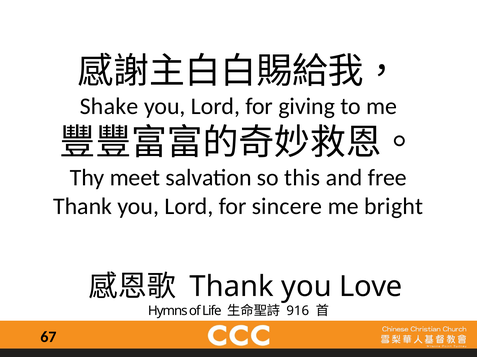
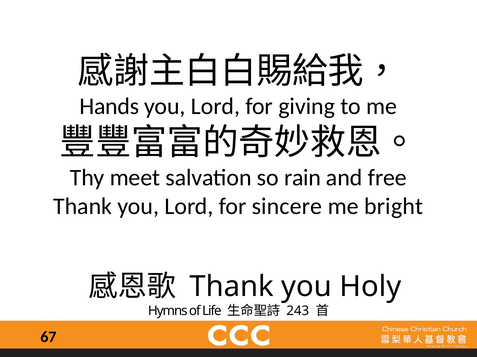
Shake: Shake -> Hands (109, 106)
this: this -> rain (303, 178)
Love: Love -> Holy (370, 287)
916: 916 -> 243 (298, 312)
